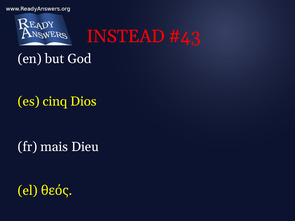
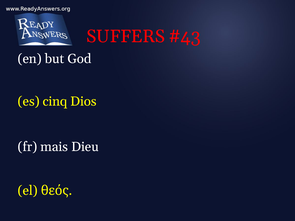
INSTEAD: INSTEAD -> SUFFERS (126, 36)
